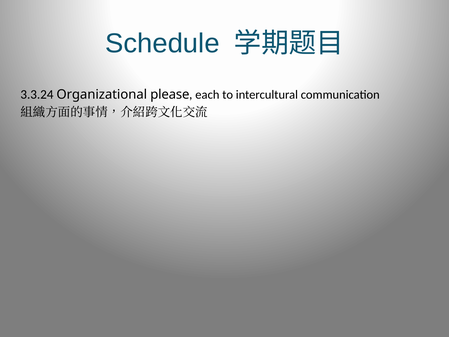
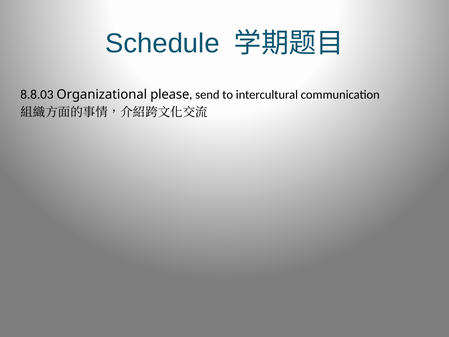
3.3.24: 3.3.24 -> 8.8.03 (37, 95)
each: each -> send (207, 95)
